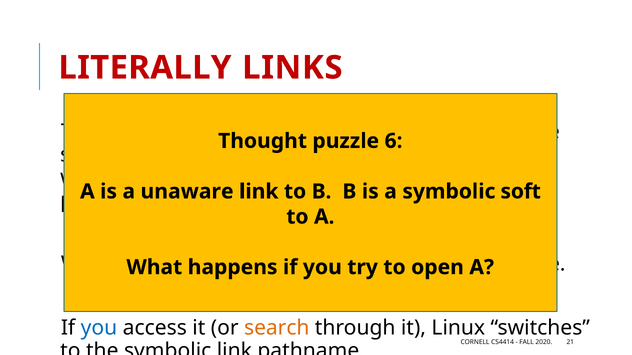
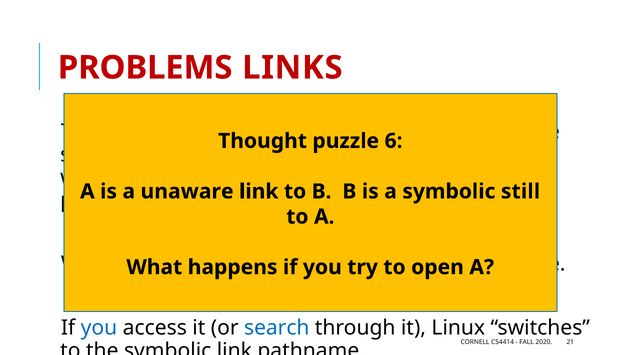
LITERALLY: LITERALLY -> PROBLEMS (145, 68)
soft: soft -> still (520, 192)
search colour: orange -> blue (277, 328)
